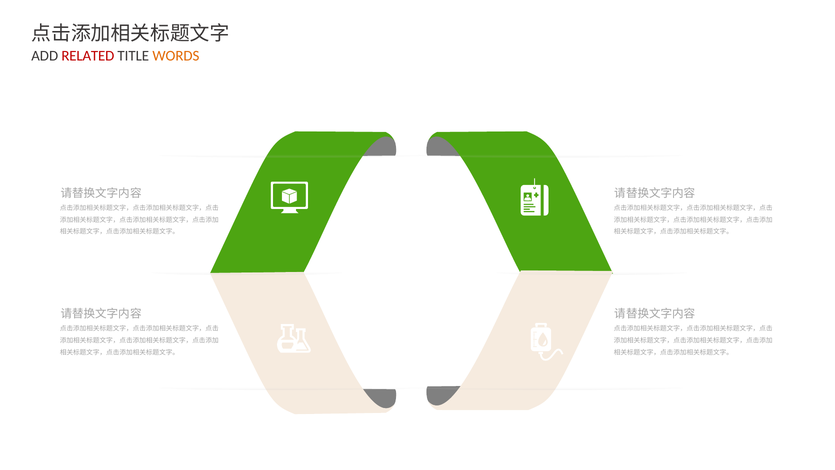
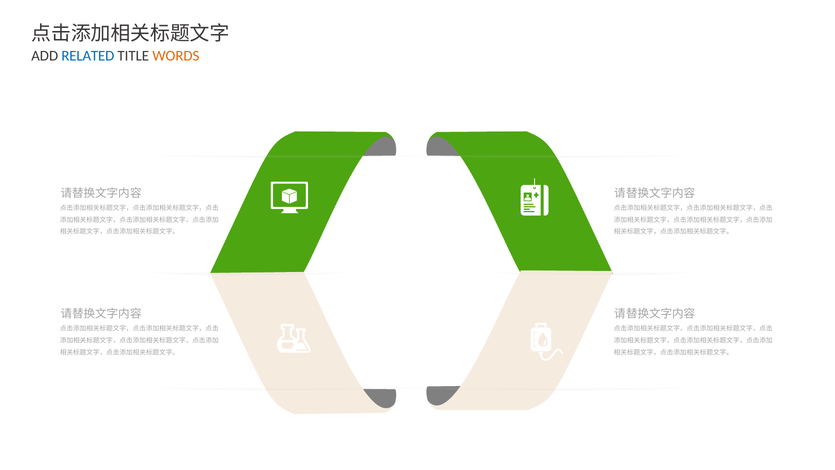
RELATED colour: red -> blue (88, 56)
